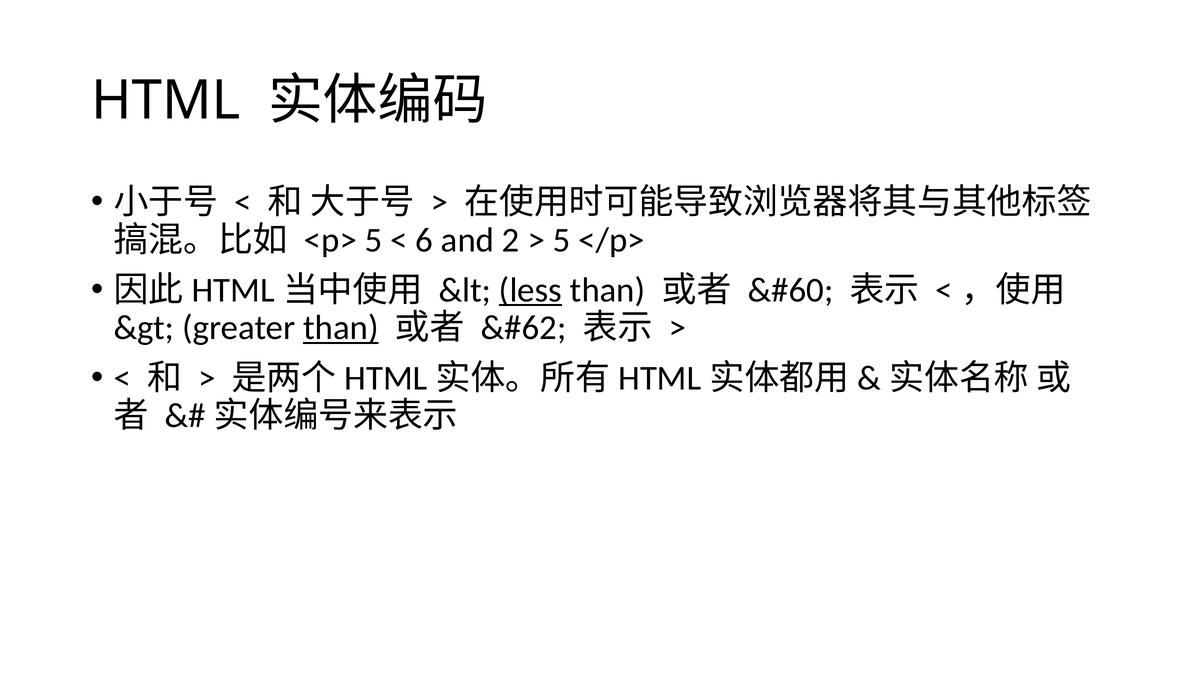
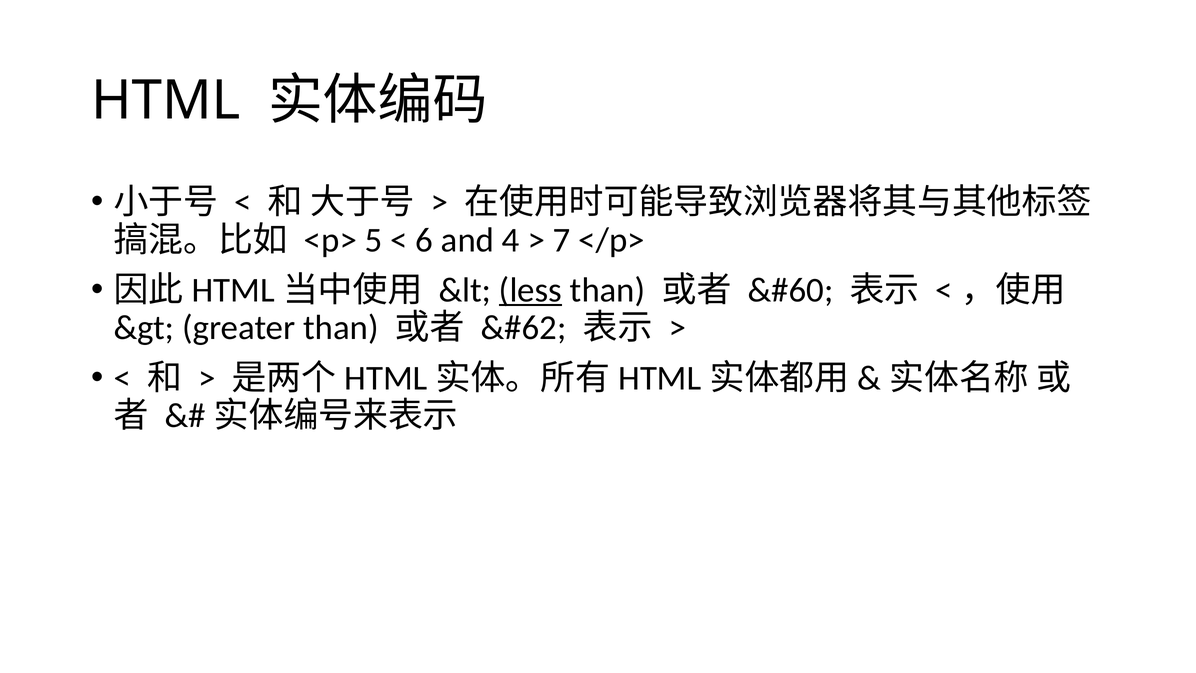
2: 2 -> 4 (511, 240)
5: 5 -> 7 (562, 240)
than underline: present -> none (341, 328)
